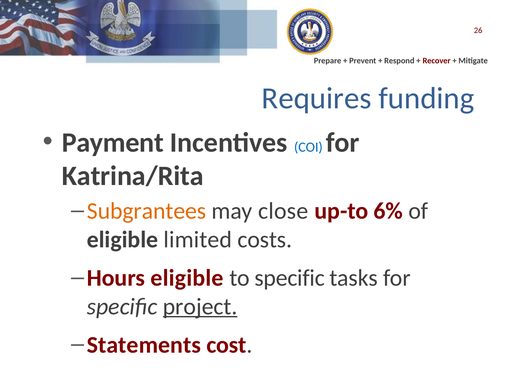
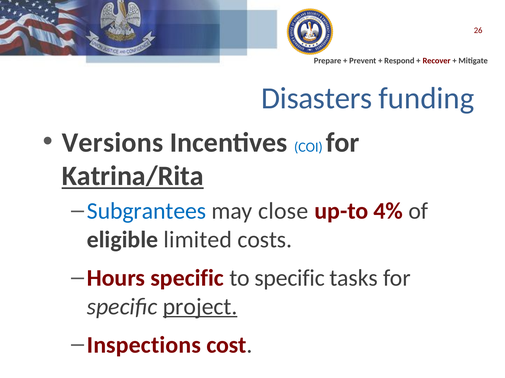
Requires: Requires -> Disasters (317, 99)
Payment: Payment -> Versions (112, 143)
Katrina/Rita underline: none -> present (133, 176)
Subgrantees colour: orange -> blue (147, 211)
6%: 6% -> 4% (388, 211)
Hours eligible: eligible -> specific (187, 278)
Statements: Statements -> Inspections (144, 346)
